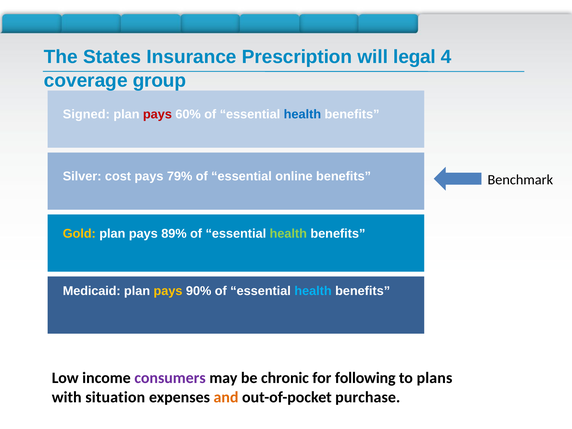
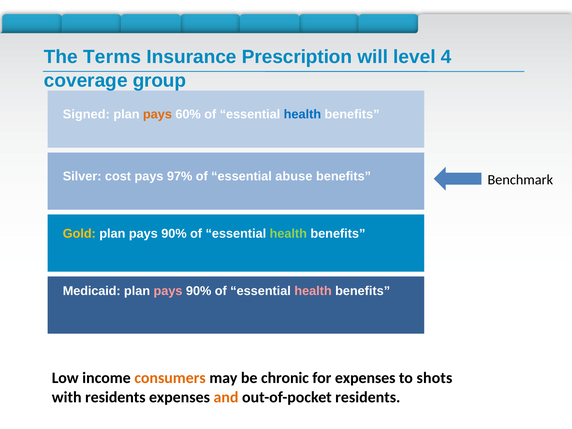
States: States -> Terms (112, 57)
legal: legal -> level (414, 57)
pays colour: red -> orange (157, 114)
79%: 79% -> 97% (180, 176)
online: online -> abuse (294, 176)
89%: 89% -> 90% (174, 234)
pays colour: yellow -> pink (168, 291)
health colour: light blue -> pink (313, 291)
consumers colour: purple -> orange (170, 378)
for following: following -> expenses (365, 378)
plans: plans -> shots (434, 378)
with situation: situation -> residents (115, 397)
out-of-pocket purchase: purchase -> residents (368, 397)
